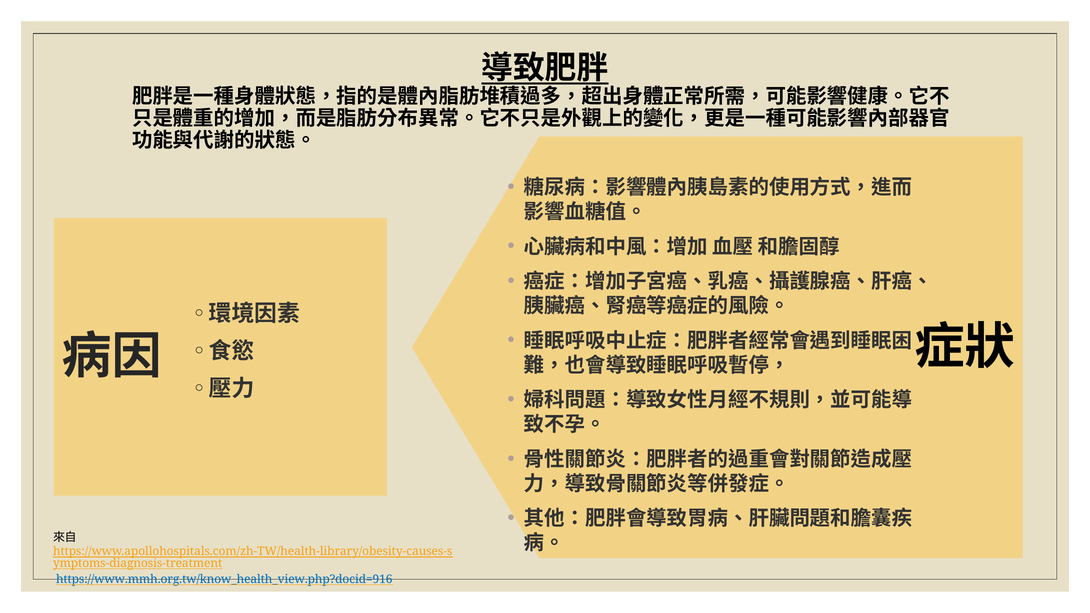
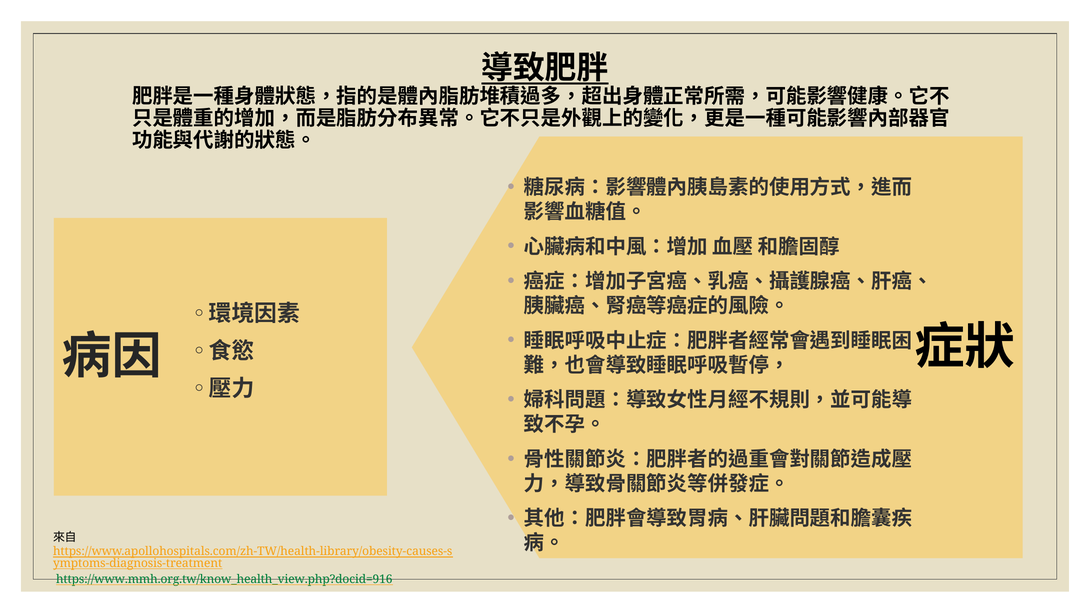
https://www.mmh.org.tw/know_health_view.php?docid=916 colour: blue -> green (224, 580)
